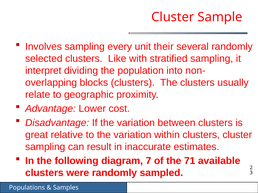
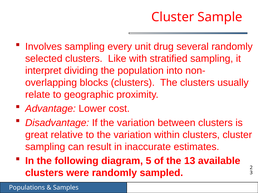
their: their -> drug (164, 47)
7: 7 -> 5 (149, 161)
71: 71 -> 13 (190, 161)
